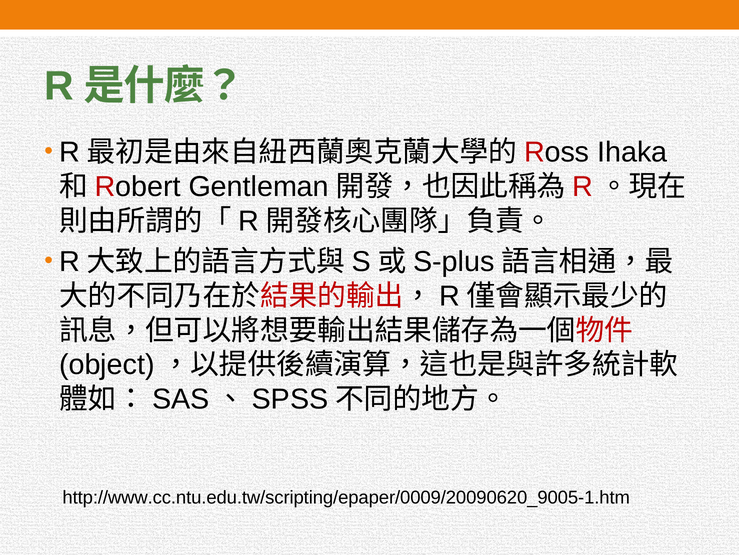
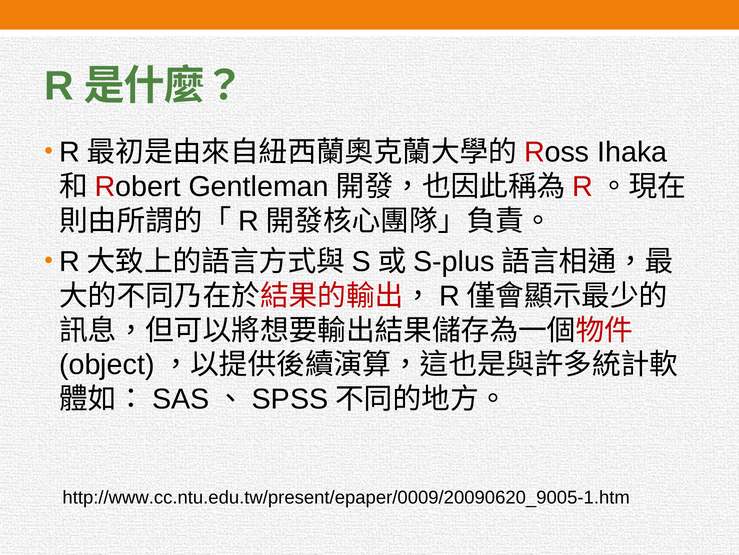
http://www.cc.ntu.edu.tw/scripting/epaper/0009/20090620_9005-1.htm: http://www.cc.ntu.edu.tw/scripting/epaper/0009/20090620_9005-1.htm -> http://www.cc.ntu.edu.tw/present/epaper/0009/20090620_9005-1.htm (346, 497)
